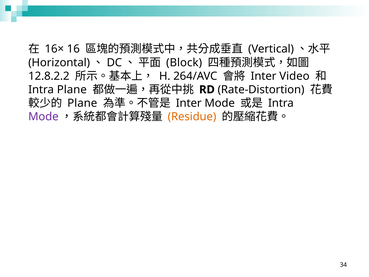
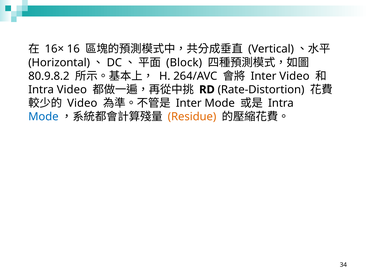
12.8.2.2: 12.8.2.2 -> 80.9.8.2 (49, 76)
Intra Plane: Plane -> Video (72, 90)
Plane: Plane -> Video (82, 103)
Mode colour: purple -> blue (43, 117)
